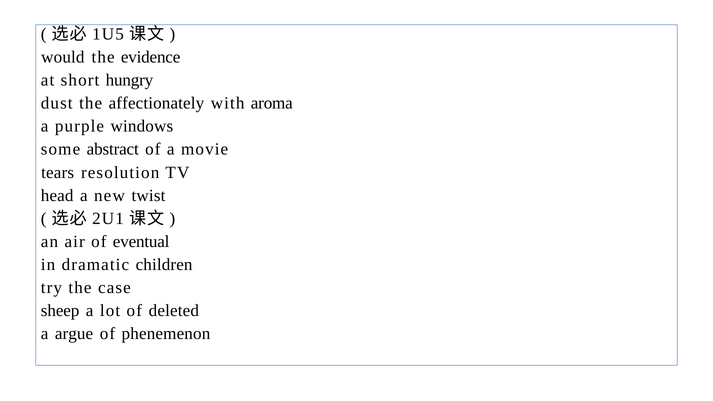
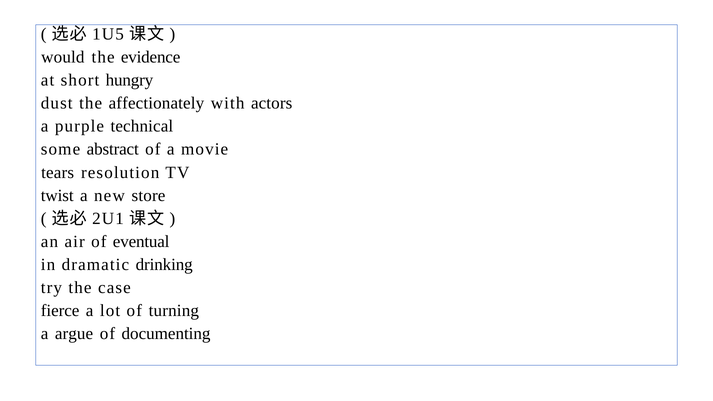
aroma: aroma -> actors (272, 103)
windows: windows -> technical (142, 126)
head: head -> twist (57, 195)
twist: twist -> store (149, 195)
children: children -> drinking (164, 265)
sheep: sheep -> fierce (60, 311)
deleted: deleted -> turning (174, 311)
phenemenon: phenemenon -> documenting (166, 334)
